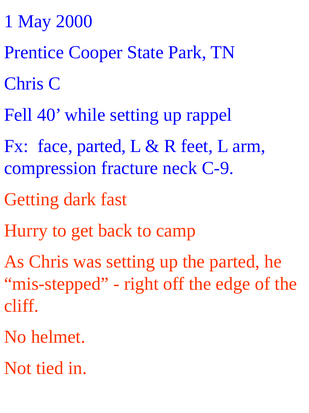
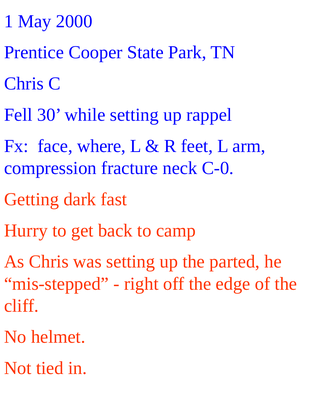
40: 40 -> 30 (49, 115)
face parted: parted -> where (101, 146)
C-9: C-9 -> C-0 (218, 168)
